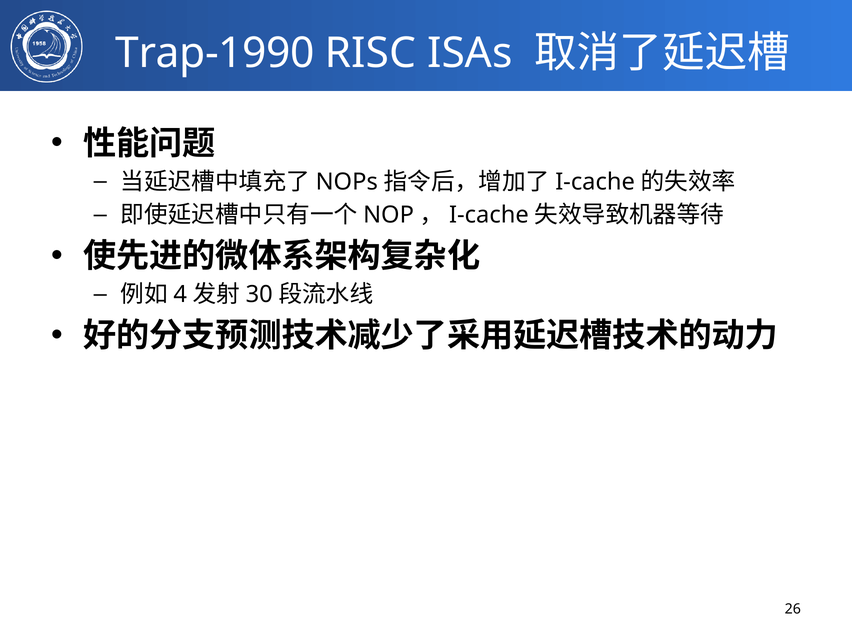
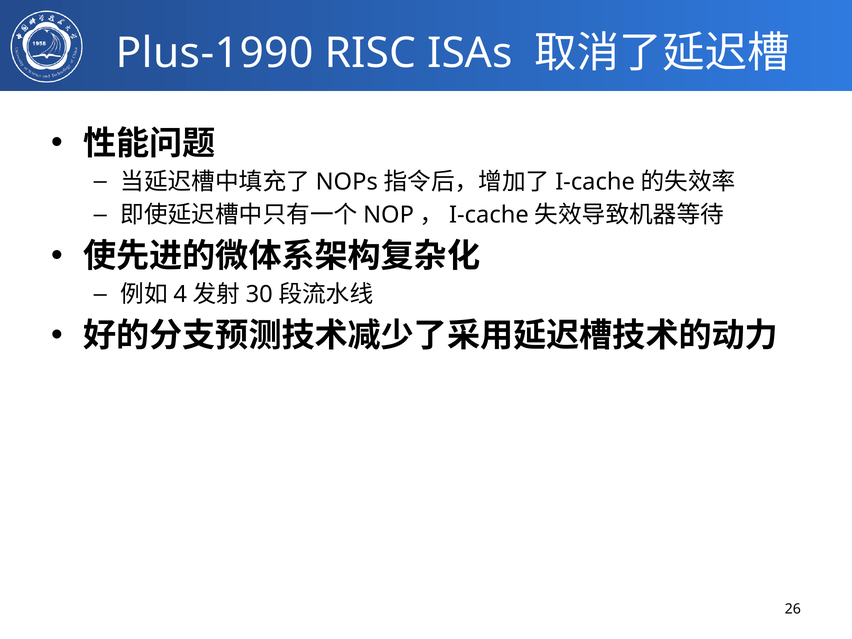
Trap-1990: Trap-1990 -> Plus-1990 (215, 53)
